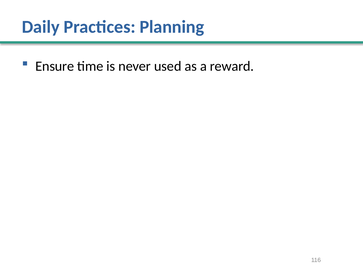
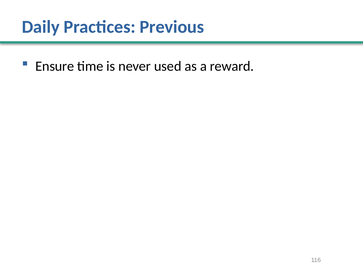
Planning: Planning -> Previous (172, 27)
